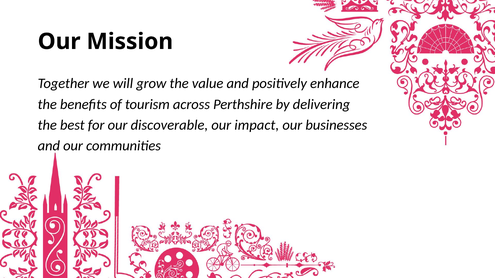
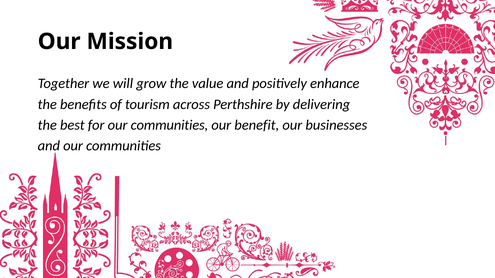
for our discoverable: discoverable -> communities (169, 125)
impact: impact -> benefit (257, 125)
